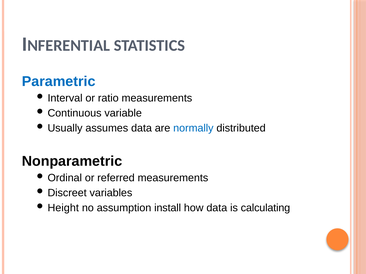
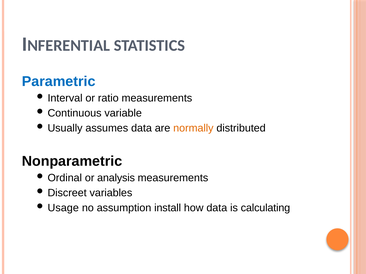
normally colour: blue -> orange (193, 128)
referred: referred -> analysis (116, 178)
Height: Height -> Usage (63, 208)
